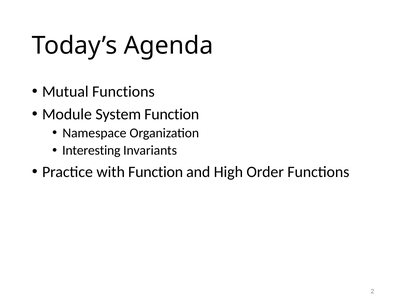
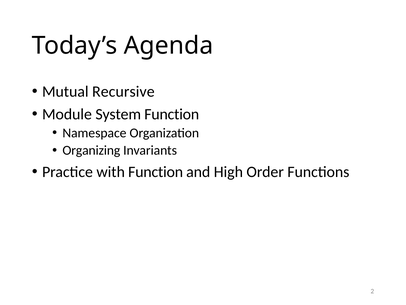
Mutual Functions: Functions -> Recursive (123, 91)
Interesting: Interesting -> Organizing (91, 150)
